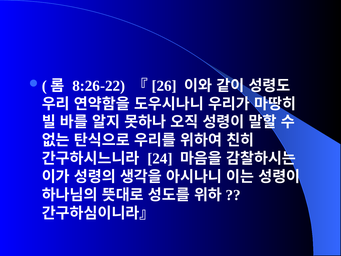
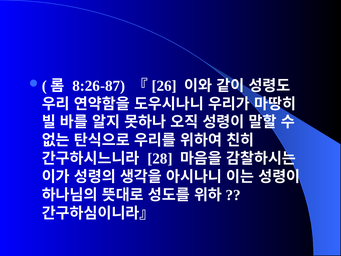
8:26-22: 8:26-22 -> 8:26-87 (99, 86)
24: 24 -> 28 (160, 159)
